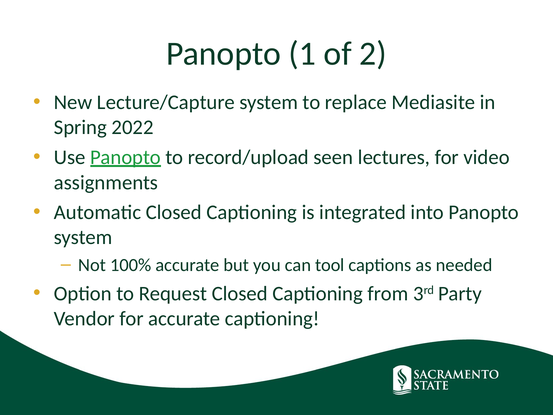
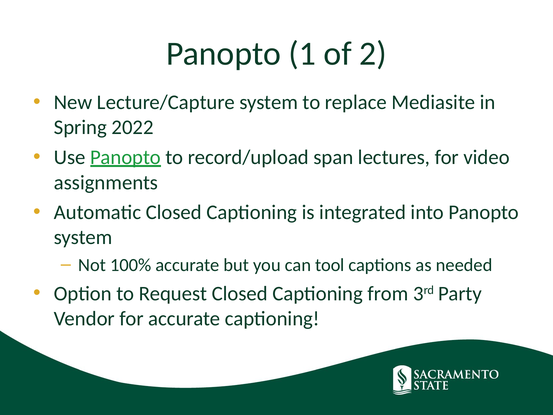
seen: seen -> span (333, 157)
